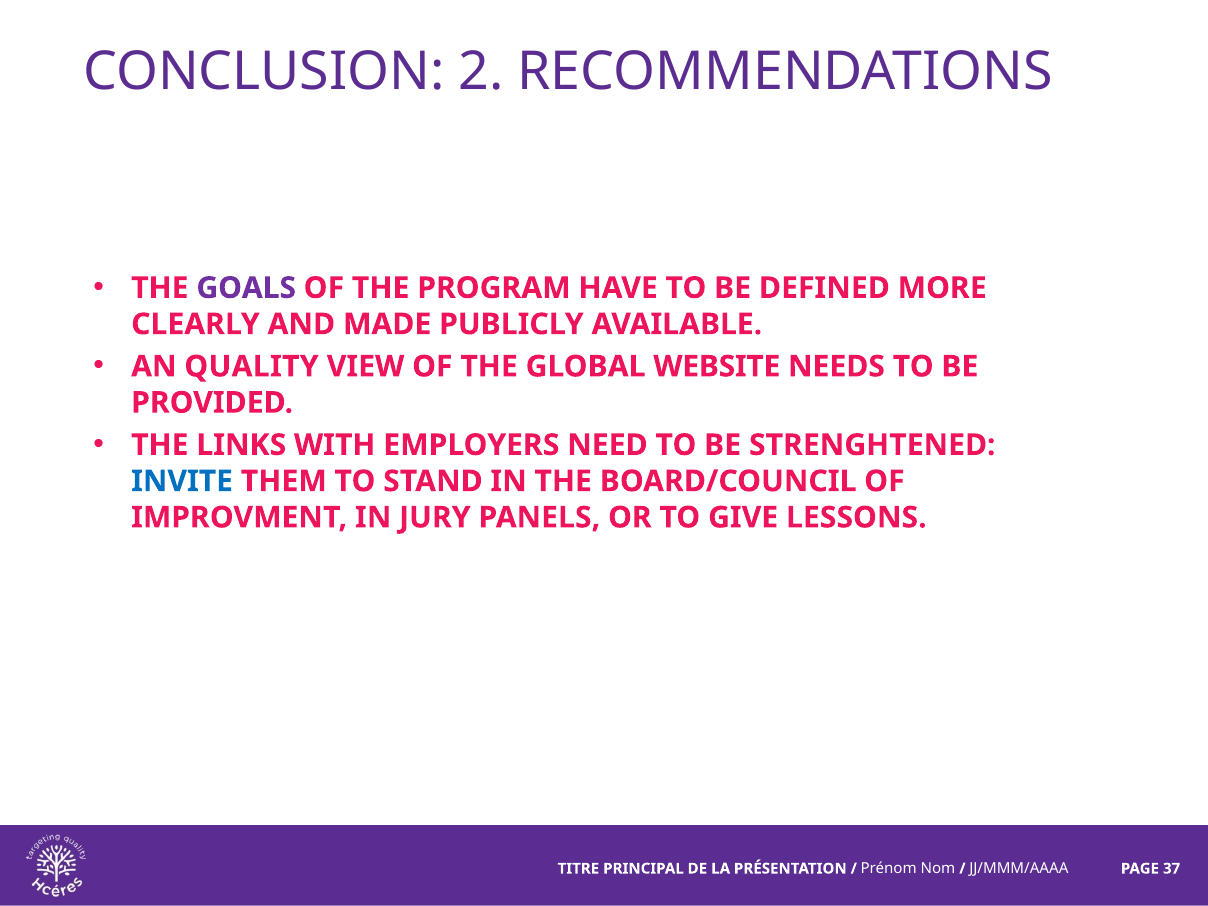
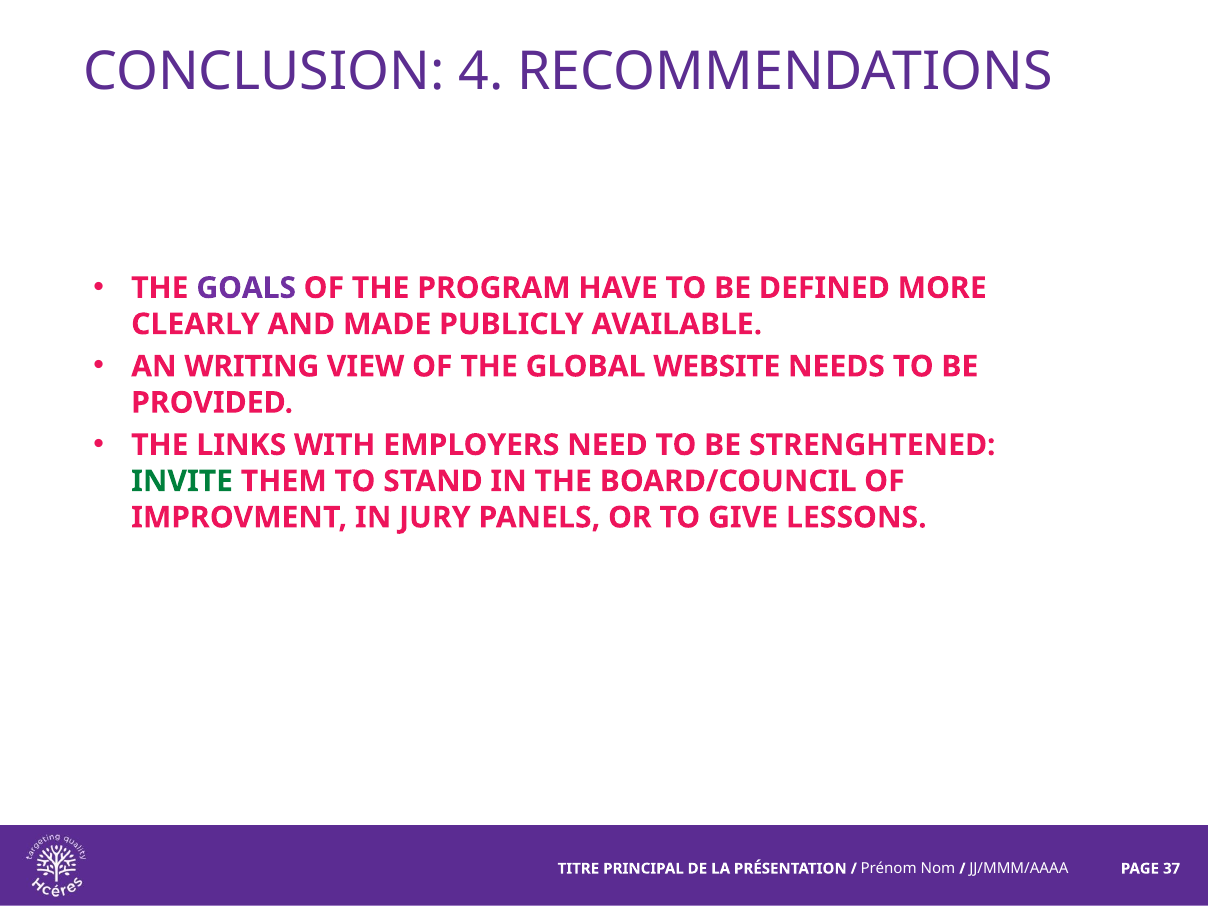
2: 2 -> 4 (481, 72)
QUALITY: QUALITY -> WRITING (252, 367)
INVITE colour: blue -> green (182, 481)
